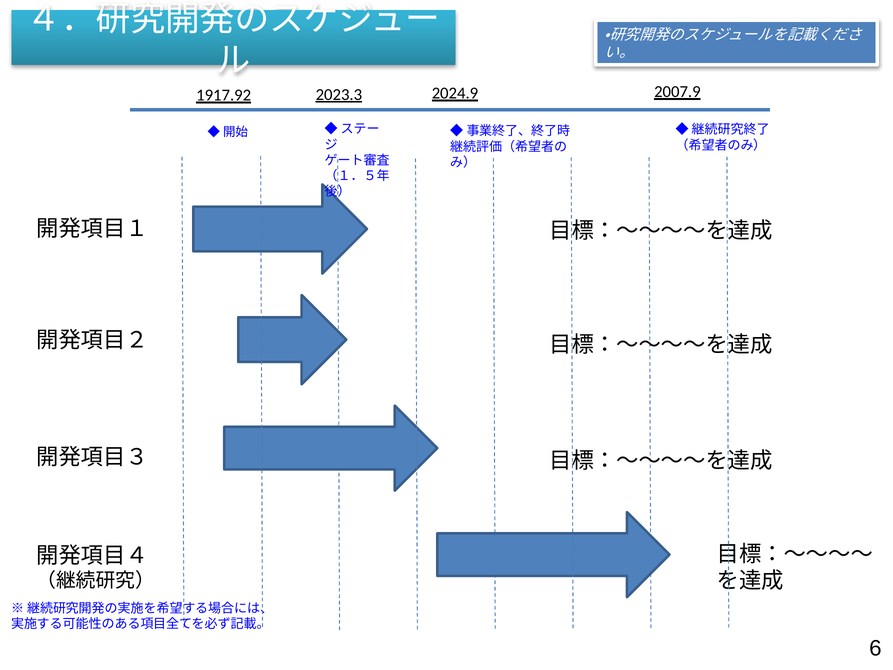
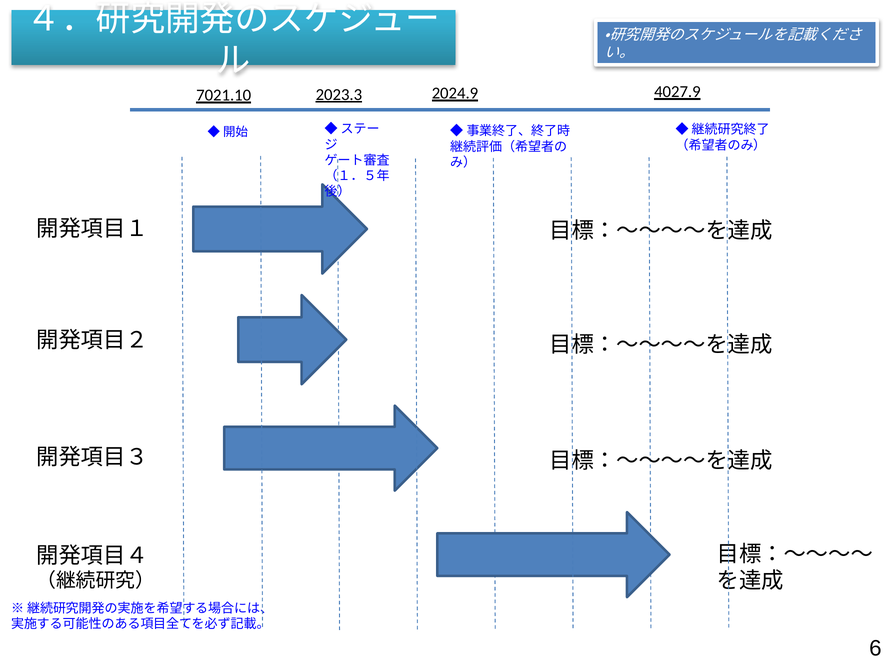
2007.9: 2007.9 -> 4027.9 (677, 92)
1917.92: 1917.92 -> 7021.10 (224, 95)
